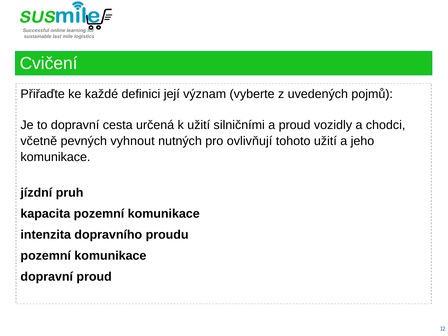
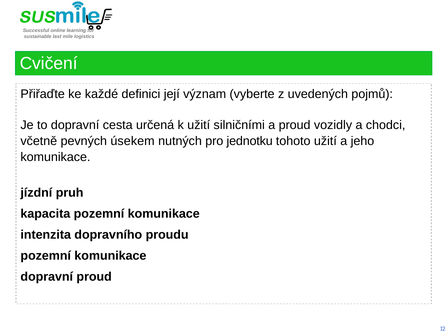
vyhnout: vyhnout -> úsekem (133, 141)
ovlivňují: ovlivňují -> jednotku (250, 141)
